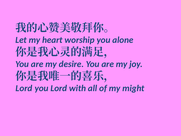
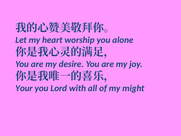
Lord: Lord -> Your (24, 88)
